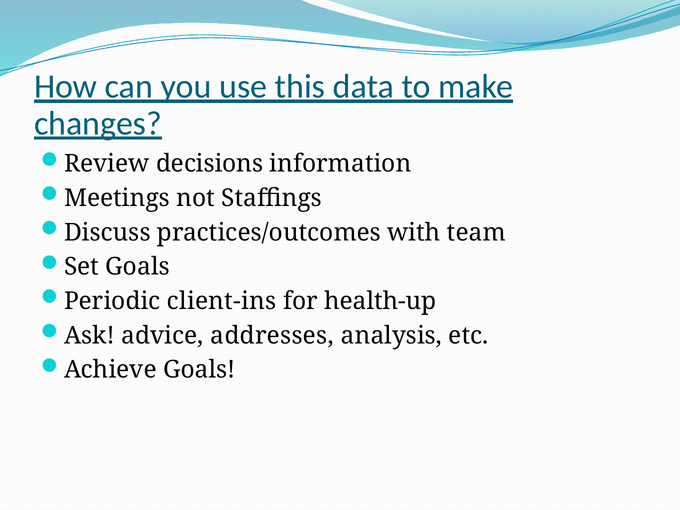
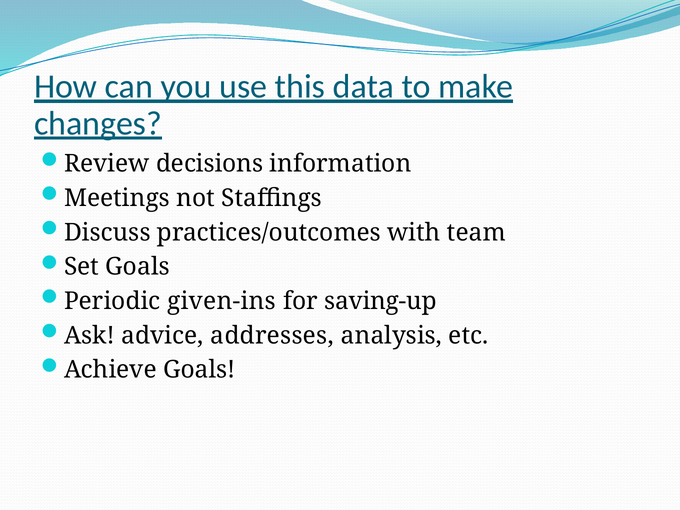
client-ins: client-ins -> given-ins (222, 301)
health-up: health-up -> saving-up (380, 301)
